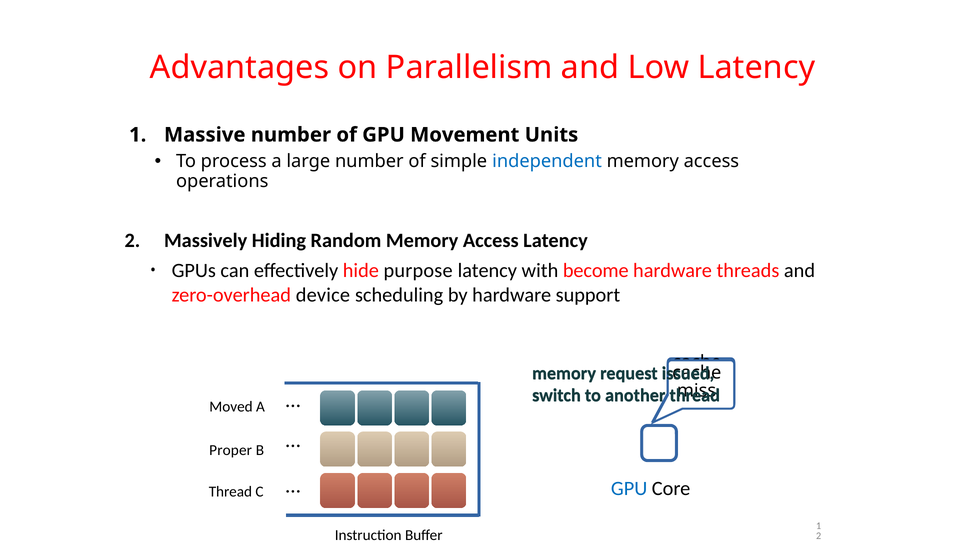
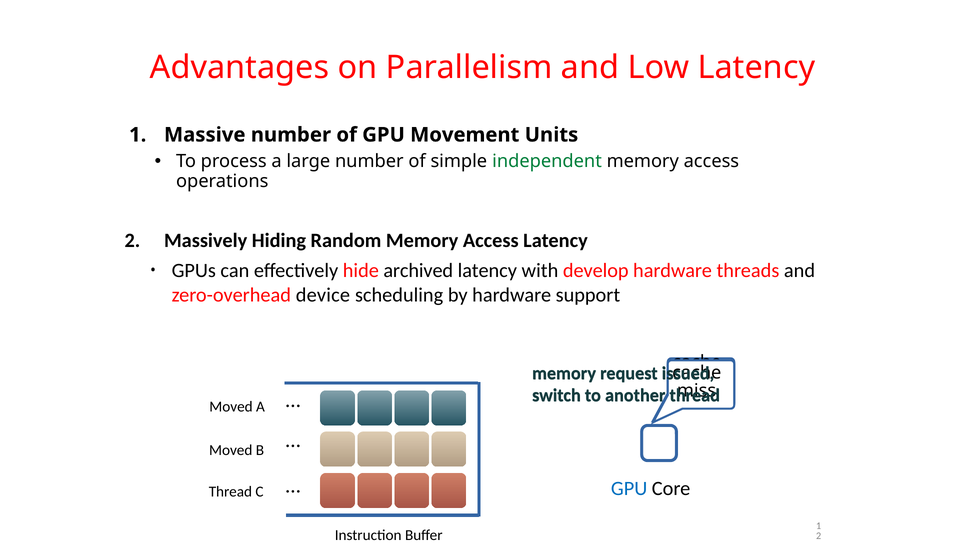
independent colour: blue -> green (547, 161)
purpose: purpose -> archived (418, 271)
become: become -> develop (596, 271)
Proper: Proper -> Moved (231, 450)
